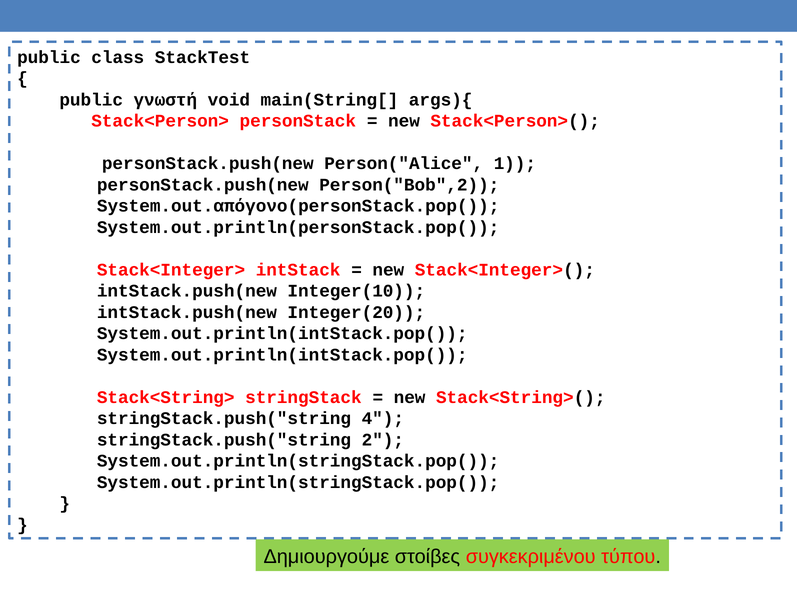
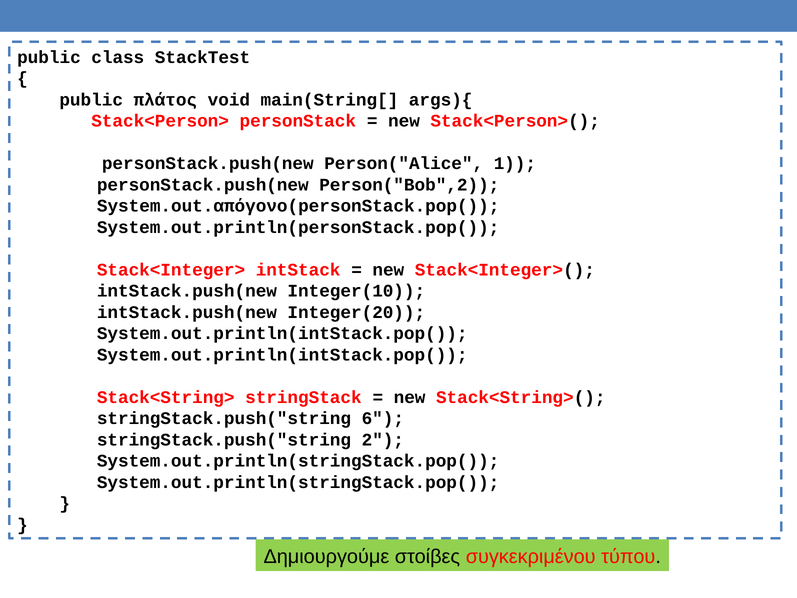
γνωστή: γνωστή -> πλάτος (165, 100)
4: 4 -> 6 (383, 418)
